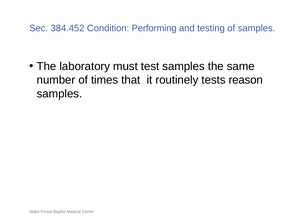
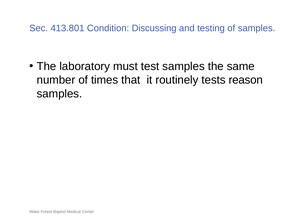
384.452: 384.452 -> 413.801 (68, 28)
Performing: Performing -> Discussing (154, 28)
